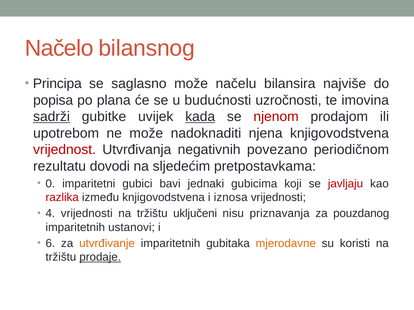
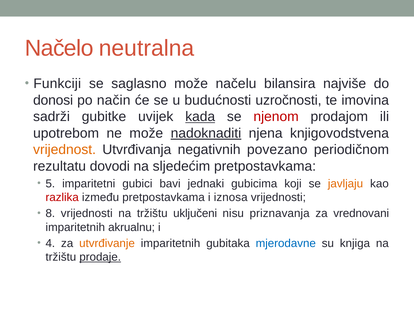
bilansnog: bilansnog -> neutralna (147, 48)
Principa: Principa -> Funkciji (57, 84)
popisa: popisa -> donosi (53, 100)
plana: plana -> način (114, 100)
sadrži underline: present -> none (52, 117)
nadoknaditi underline: none -> present (206, 133)
vrijednost colour: red -> orange (65, 150)
0: 0 -> 5 (50, 184)
javljaju colour: red -> orange (346, 184)
između knjigovodstvena: knjigovodstvena -> pretpostavkama (164, 198)
4: 4 -> 8 (50, 214)
pouzdanog: pouzdanog -> vrednovani (361, 214)
ustanovi: ustanovi -> akrualnu (132, 228)
6: 6 -> 4 (50, 244)
mjerodavne colour: orange -> blue (286, 244)
koristi: koristi -> knjiga (355, 244)
